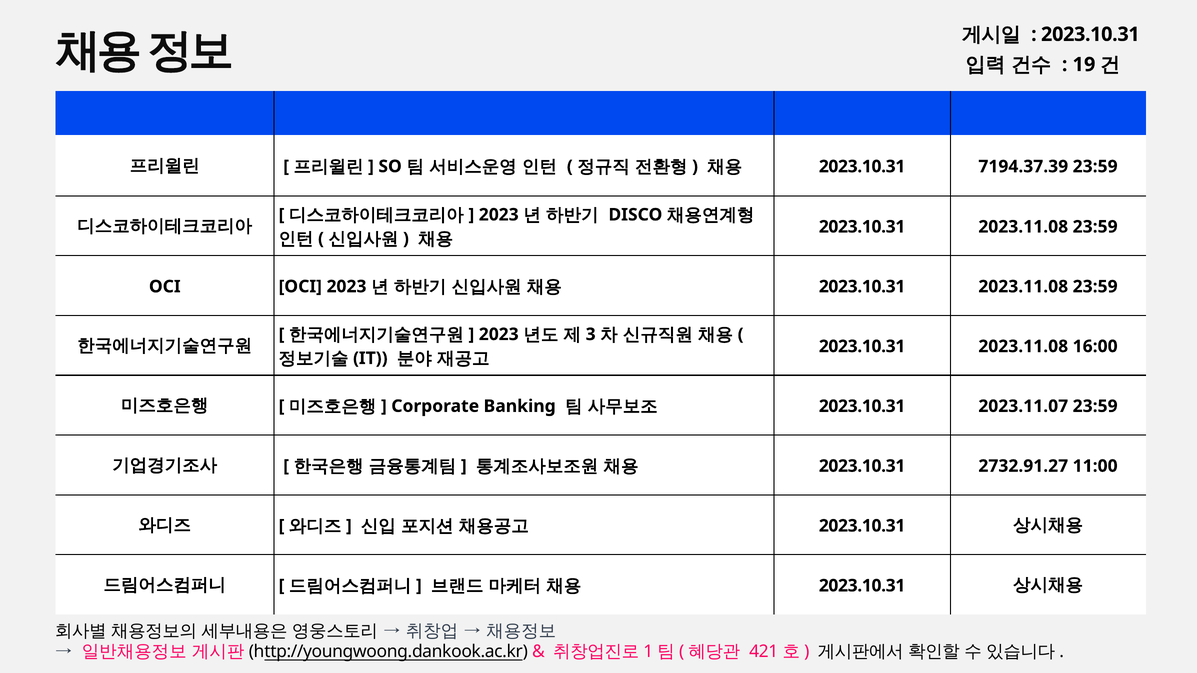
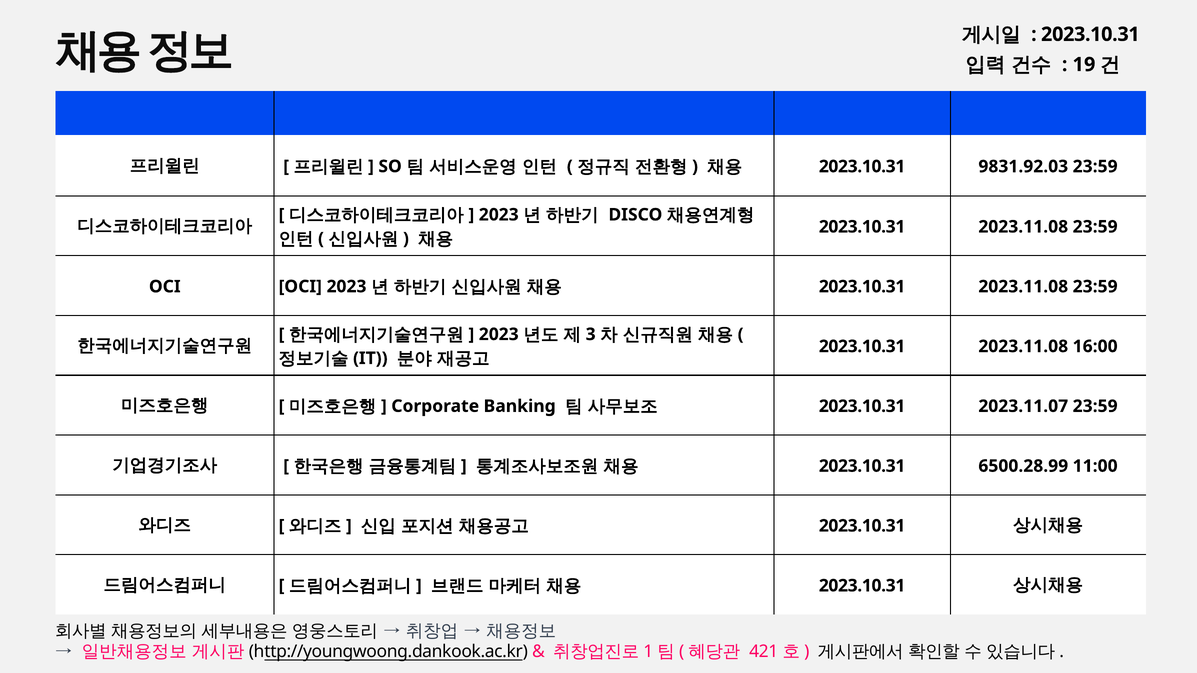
7194.37.39: 7194.37.39 -> 9831.92.03 (1023, 167)
2732.91.27: 2732.91.27 -> 6500.28.99 (1023, 466)
